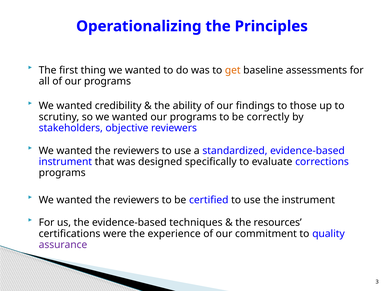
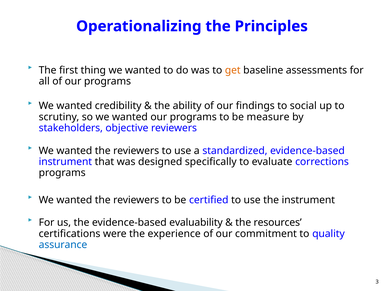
those: those -> social (303, 106)
correctly: correctly -> measure (268, 117)
techniques: techniques -> evaluability (196, 223)
assurance colour: purple -> blue (63, 245)
